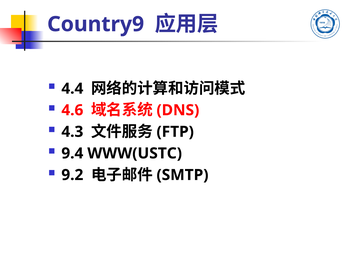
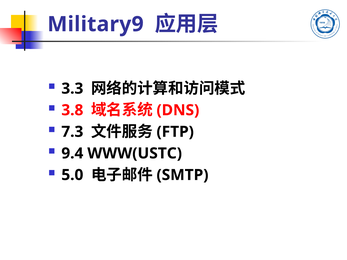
Country9: Country9 -> Military9 (96, 24)
4.4: 4.4 -> 3.3 (72, 89)
4.6: 4.6 -> 3.8 (72, 110)
4.3: 4.3 -> 7.3 (72, 132)
9.2: 9.2 -> 5.0 (72, 175)
